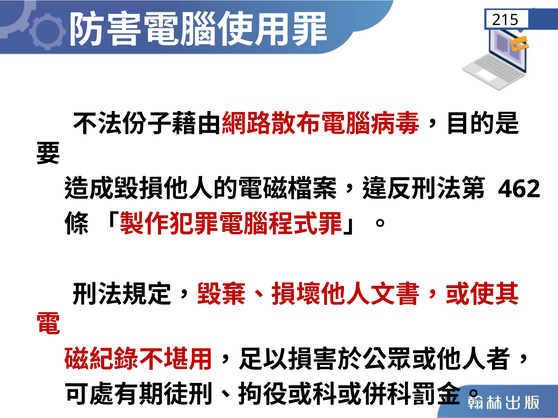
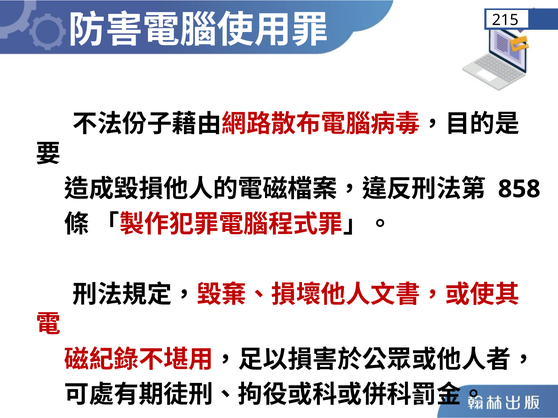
462: 462 -> 858 (519, 189)
